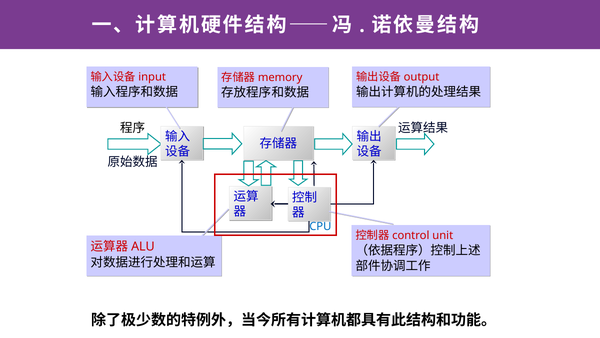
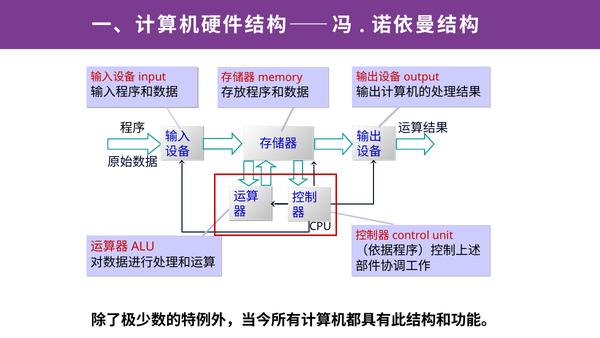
CPU colour: blue -> black (320, 226)
